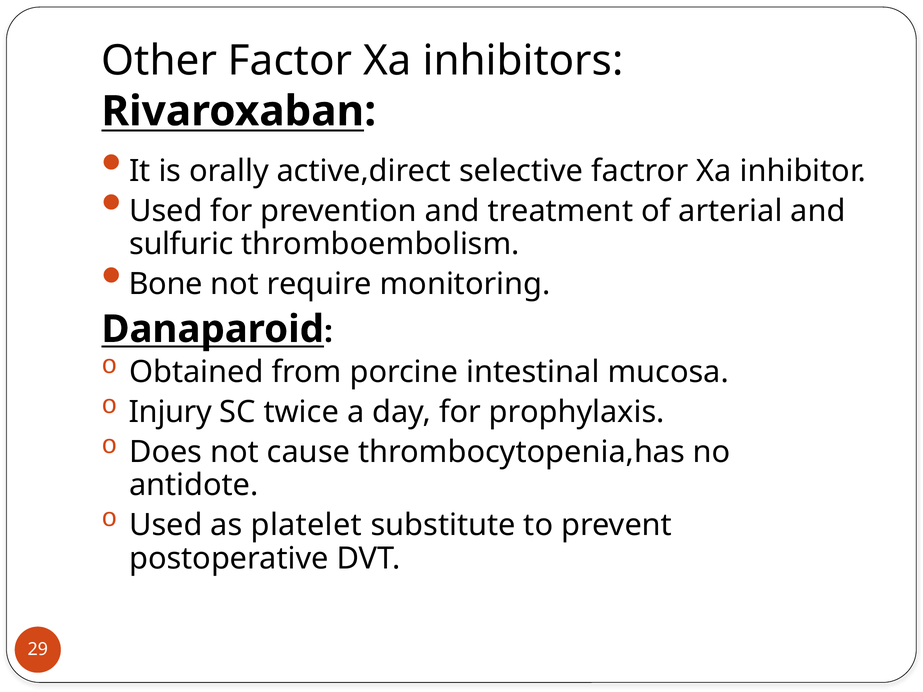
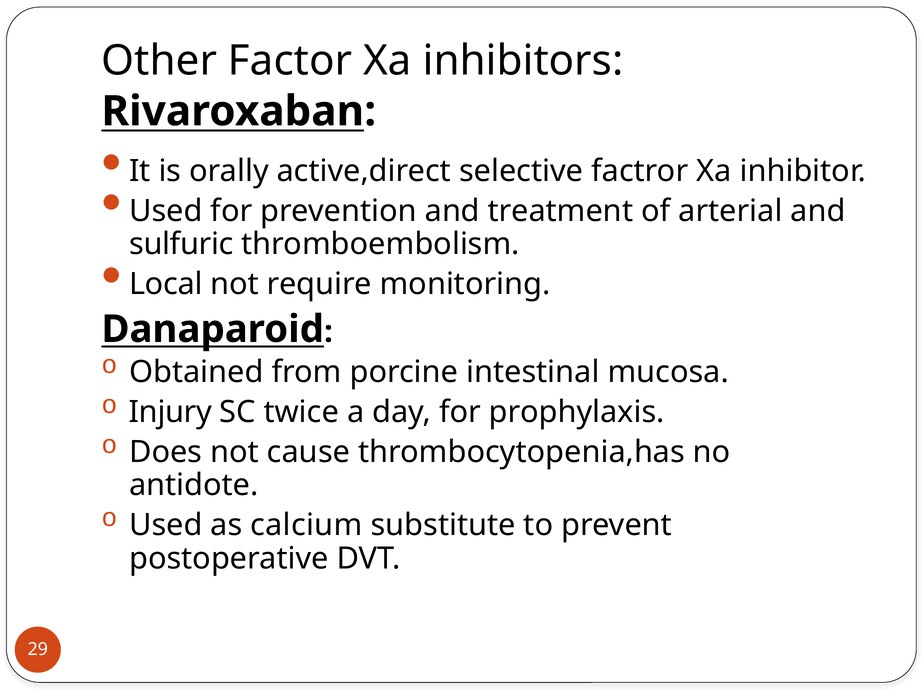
Bone: Bone -> Local (166, 284)
platelet: platelet -> calcium (306, 525)
